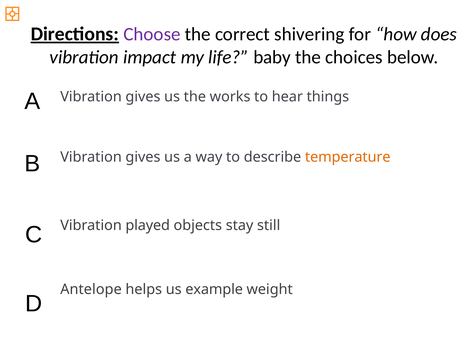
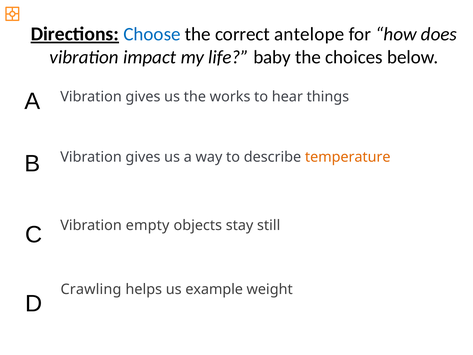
Choose colour: purple -> blue (152, 34)
shivering: shivering -> antelope (309, 34)
played: played -> empty (148, 225)
Antelope: Antelope -> Crawling (91, 289)
